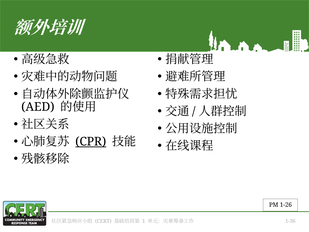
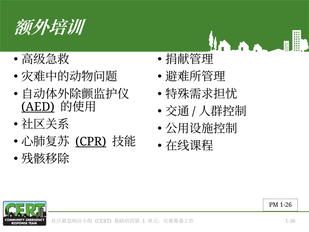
AED underline: none -> present (38, 107)
